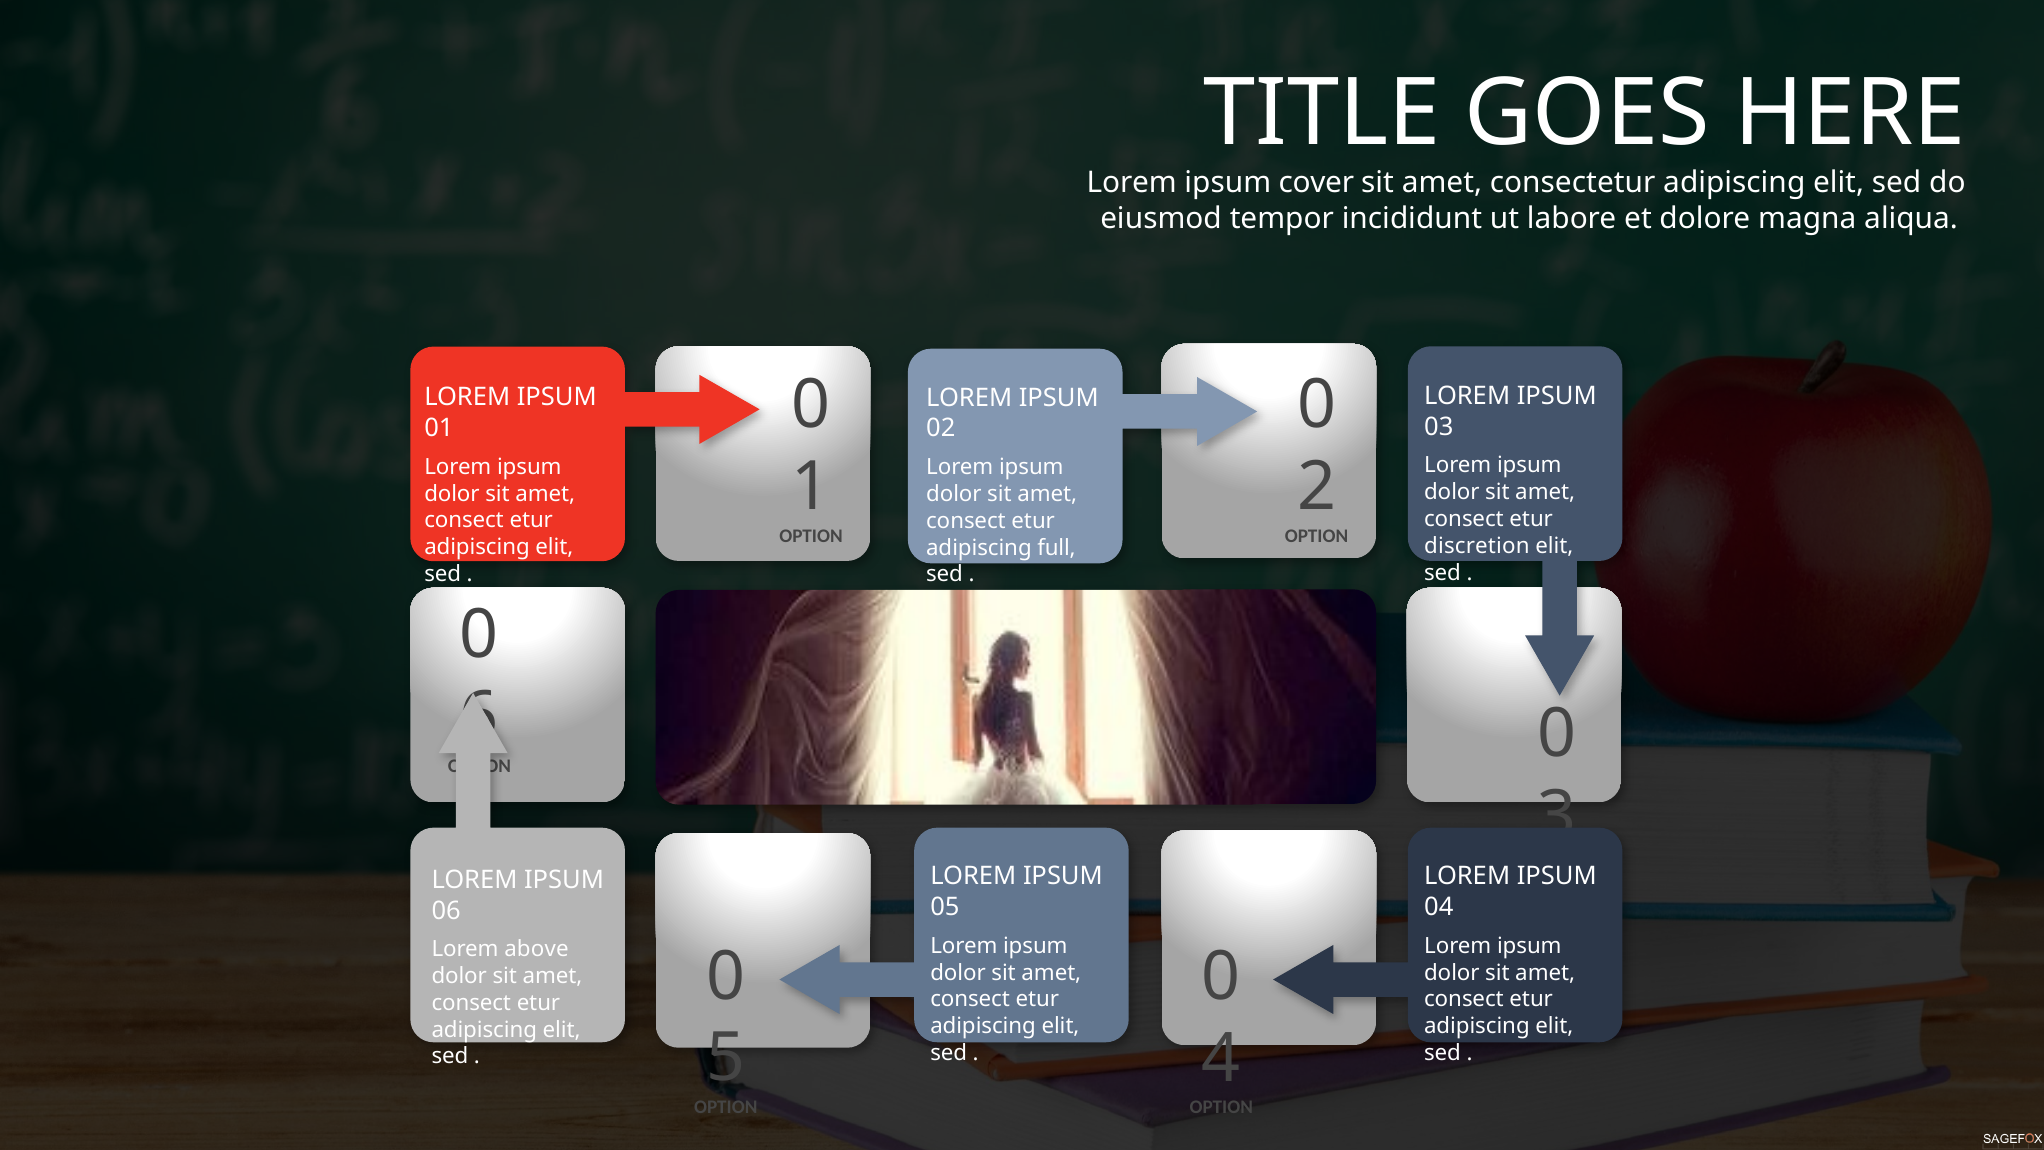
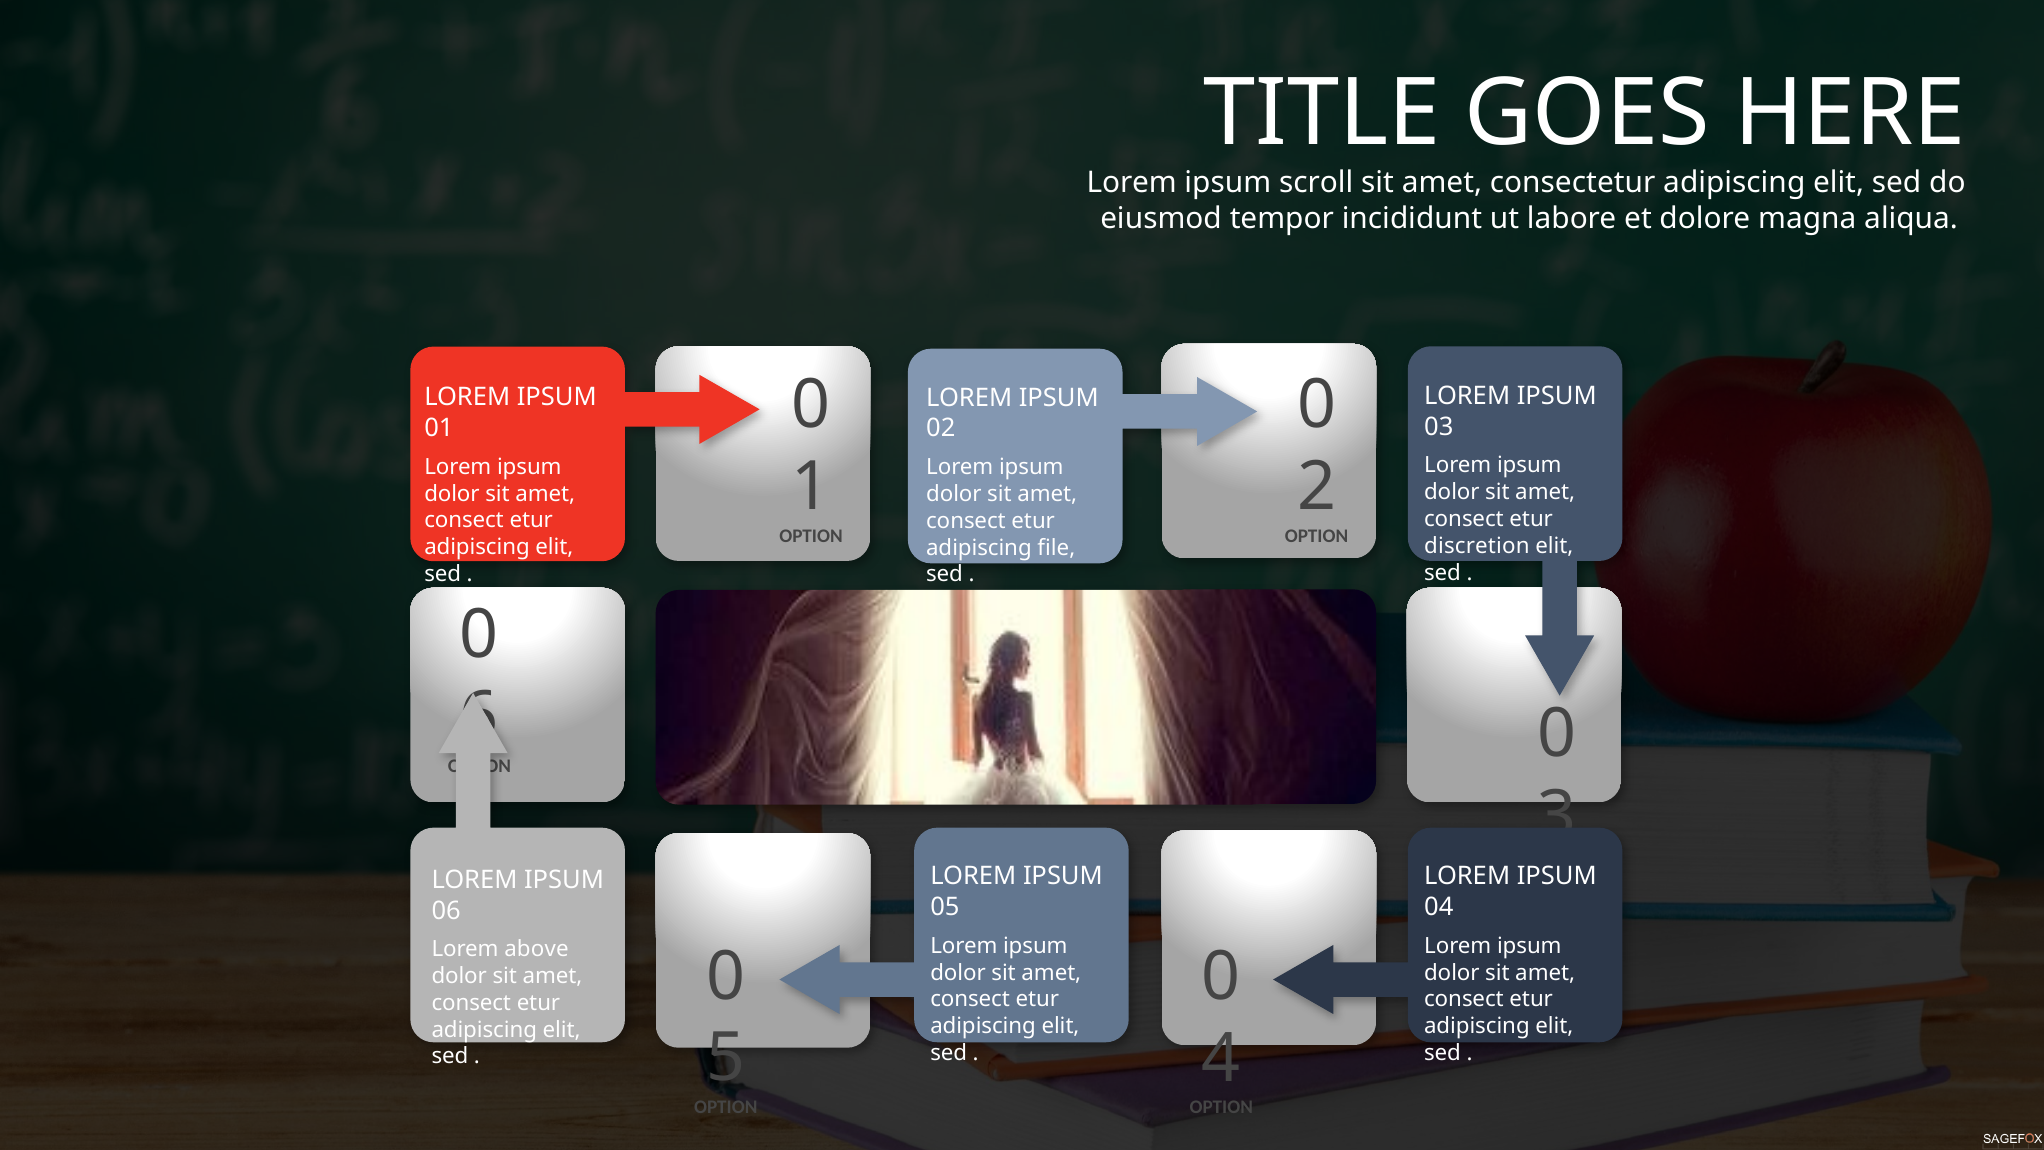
cover: cover -> scroll (1316, 183)
full: full -> file (1056, 548)
